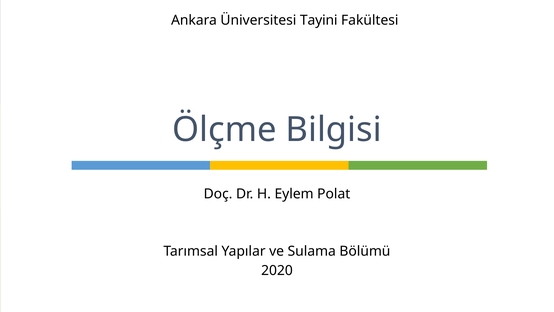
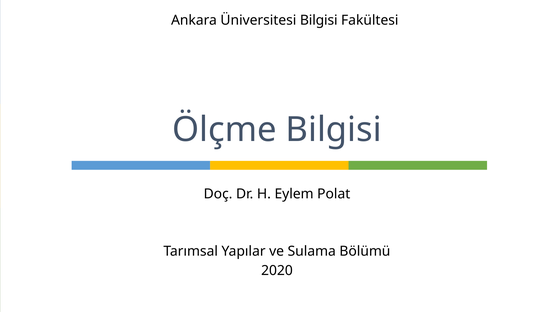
Üniversitesi Tayini: Tayini -> Bilgisi (319, 20)
